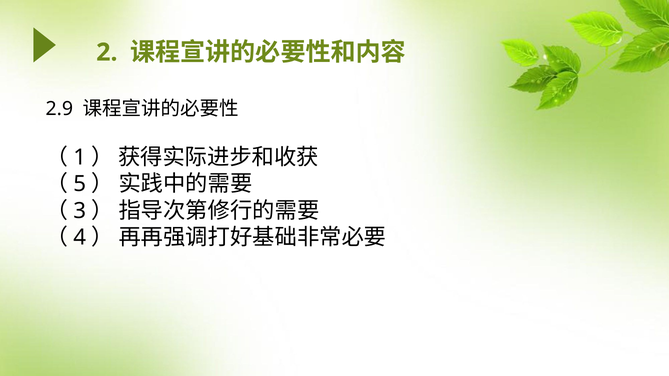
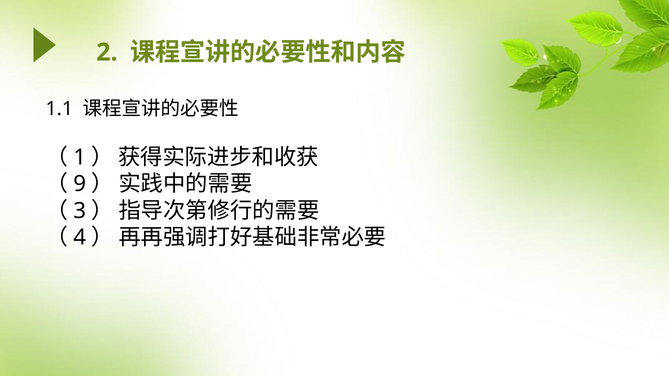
2.9: 2.9 -> 1.1 (59, 109)
5: 5 -> 9 (80, 184)
